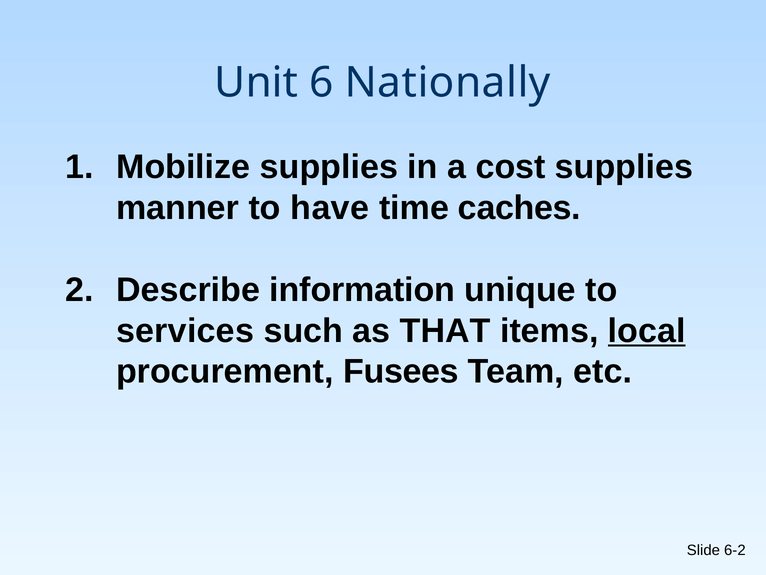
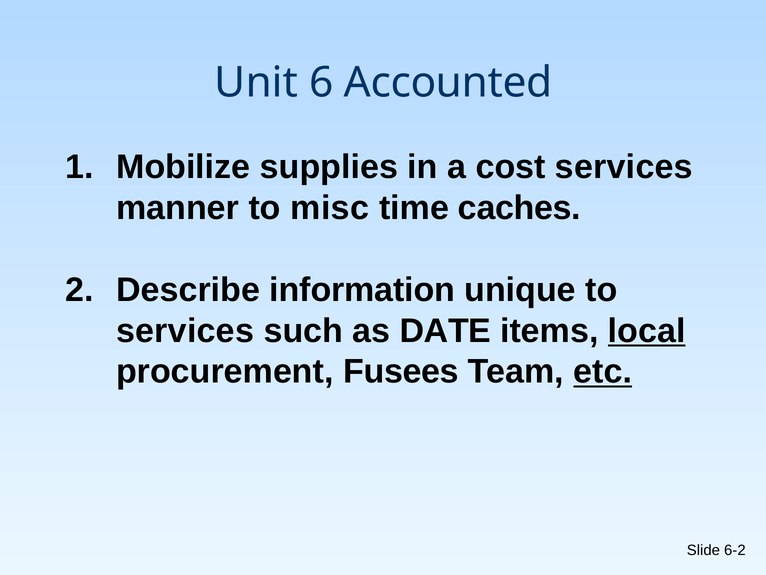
Nationally: Nationally -> Accounted (448, 83)
cost supplies: supplies -> services (624, 167)
have: have -> misc (330, 208)
THAT: THAT -> DATE (445, 331)
etc underline: none -> present (603, 371)
